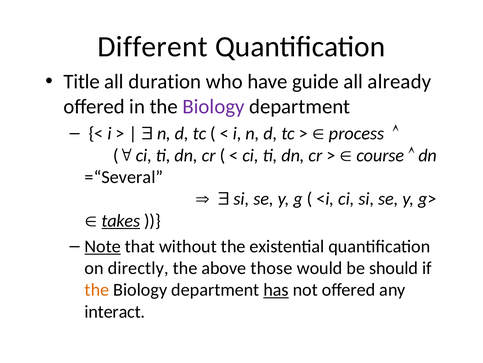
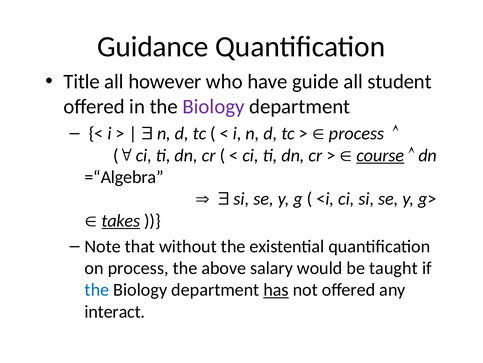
Different: Different -> Guidance (153, 47)
duration: duration -> however (165, 81)
already: already -> student (400, 81)
course underline: none -> present (380, 155)
=“Several: =“Several -> =“Algebra (124, 177)
Note underline: present -> none (103, 246)
on directly: directly -> process (138, 268)
those: those -> salary (272, 268)
should: should -> taught (394, 268)
the colour: orange -> blue (97, 289)
